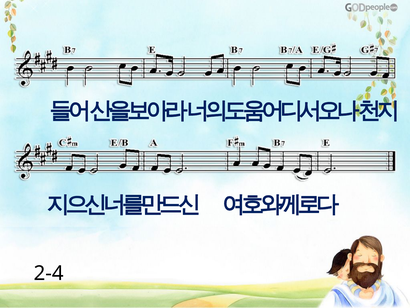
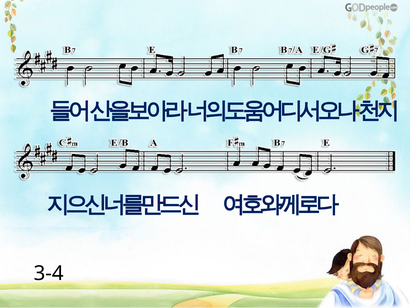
2-4: 2-4 -> 3-4 (49, 273)
